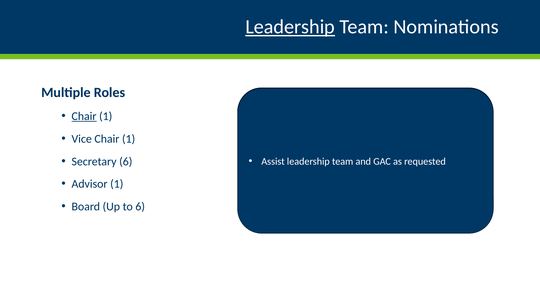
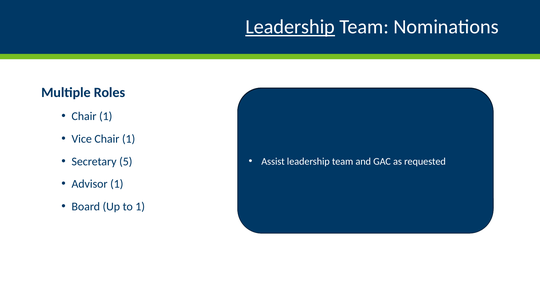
Chair underline: present -> none (84, 116)
Secretary 6: 6 -> 5 (126, 161)
to 6: 6 -> 1 (140, 207)
